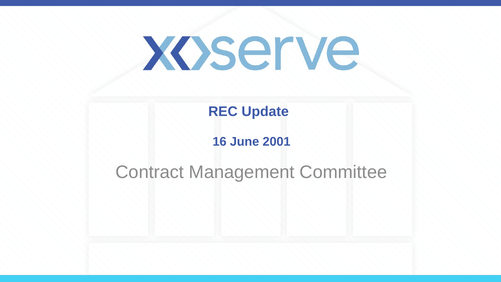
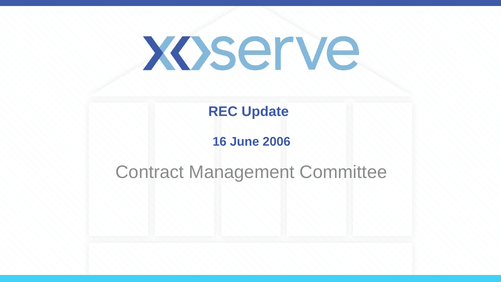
2001: 2001 -> 2006 (277, 142)
